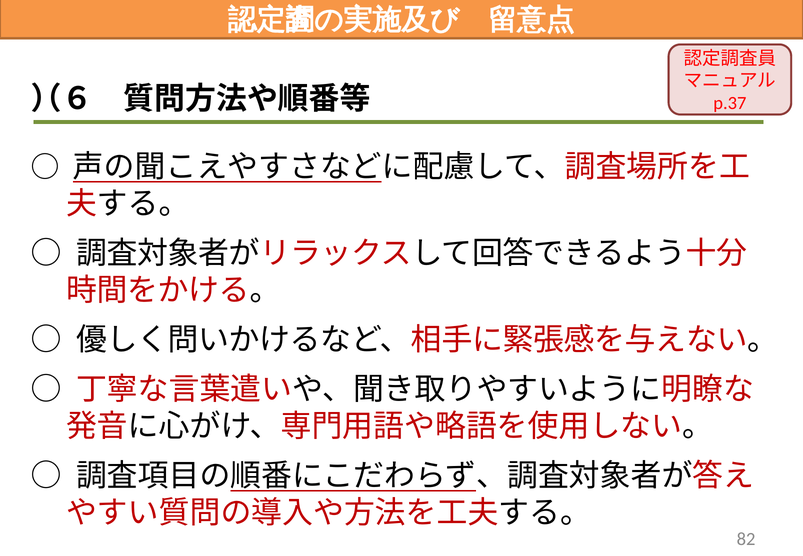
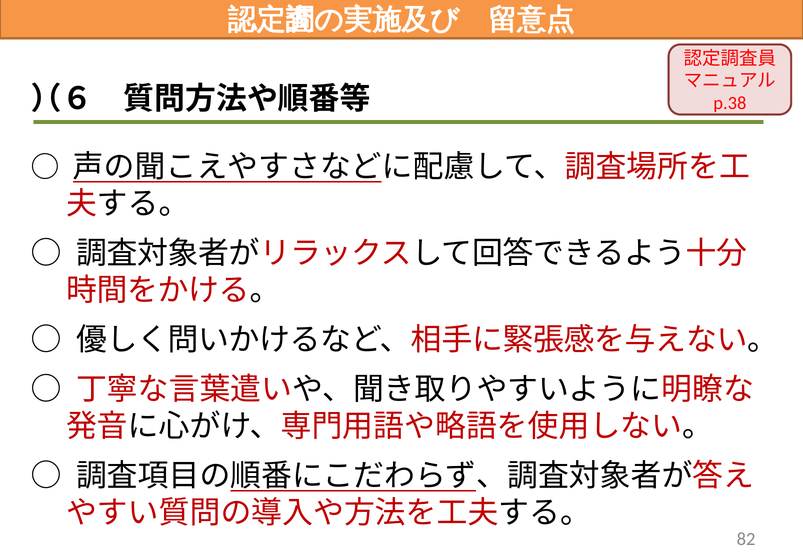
p.37: p.37 -> p.38 (730, 103)
